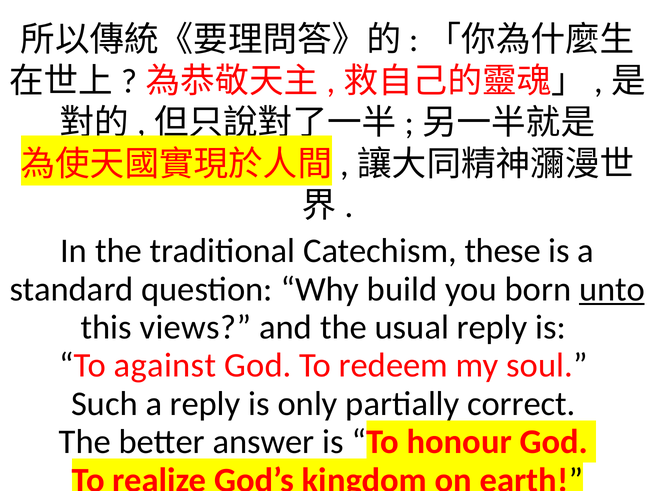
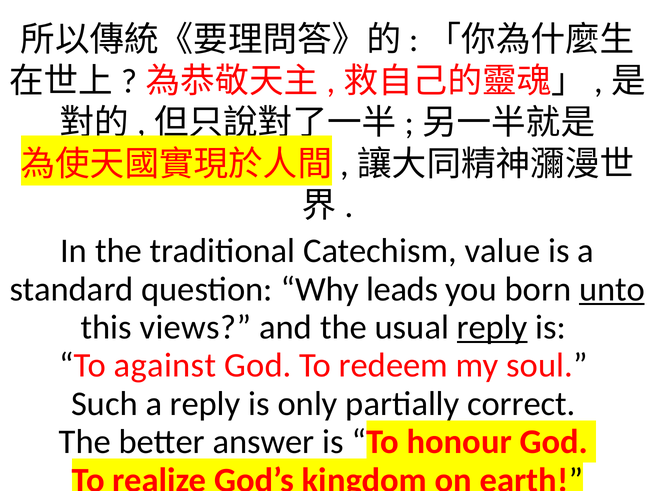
these: these -> value (502, 251)
build: build -> leads (402, 289)
reply underline: none -> present (492, 327)
